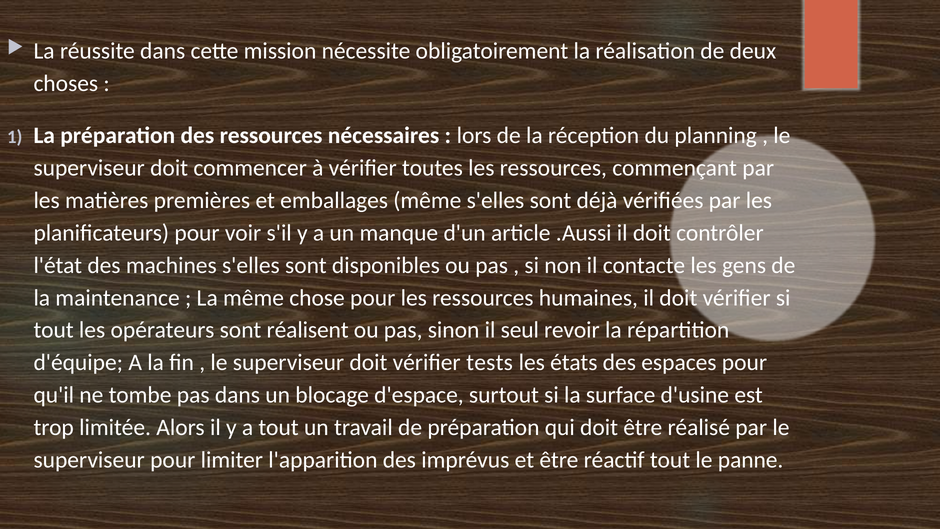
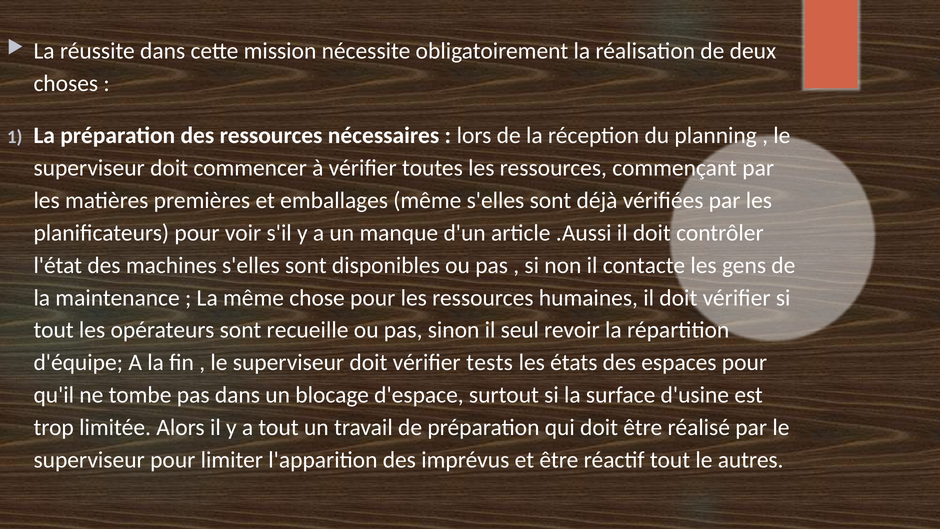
réalisent: réalisent -> recueille (308, 330)
panne: panne -> autres (751, 460)
